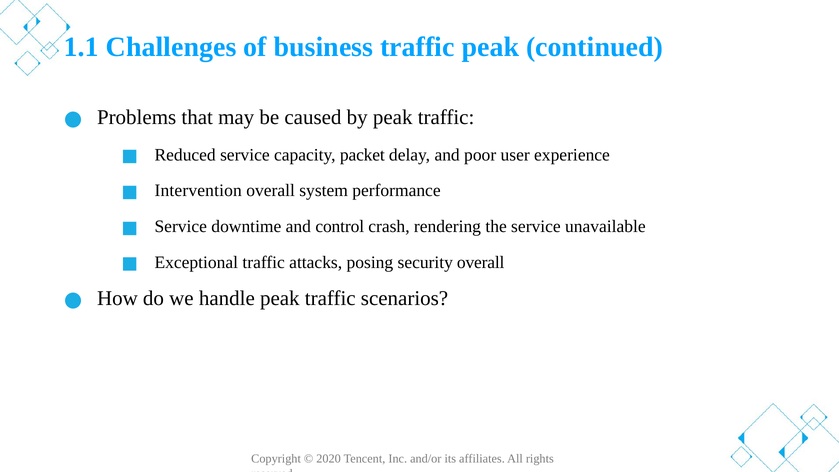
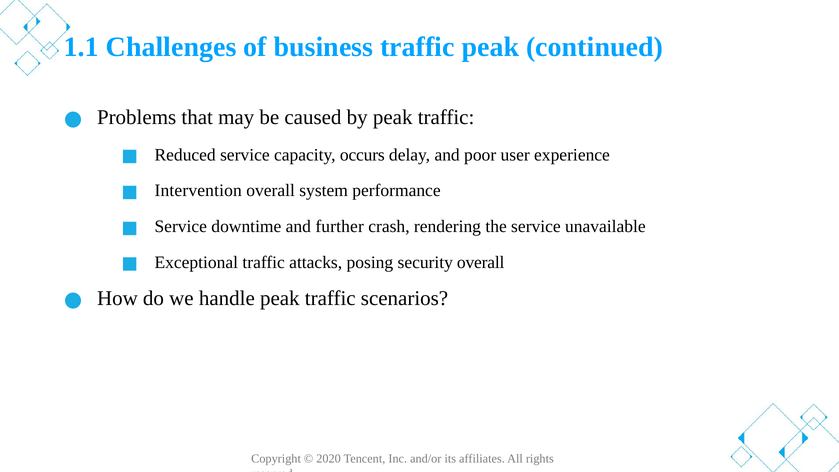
packet: packet -> occurs (362, 155)
control: control -> further (340, 226)
